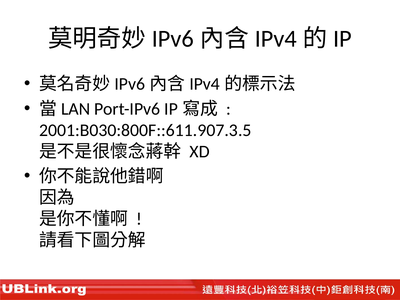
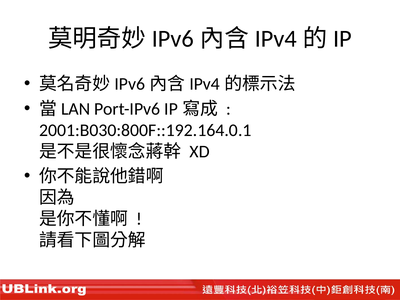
2001:B030:800F::611.907.3.5: 2001:B030:800F::611.907.3.5 -> 2001:B030:800F::192.164.0.1 (145, 130)
